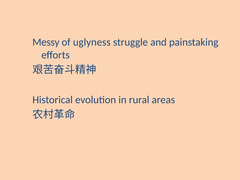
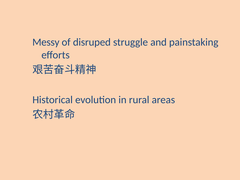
uglyness: uglyness -> disruped (92, 42)
